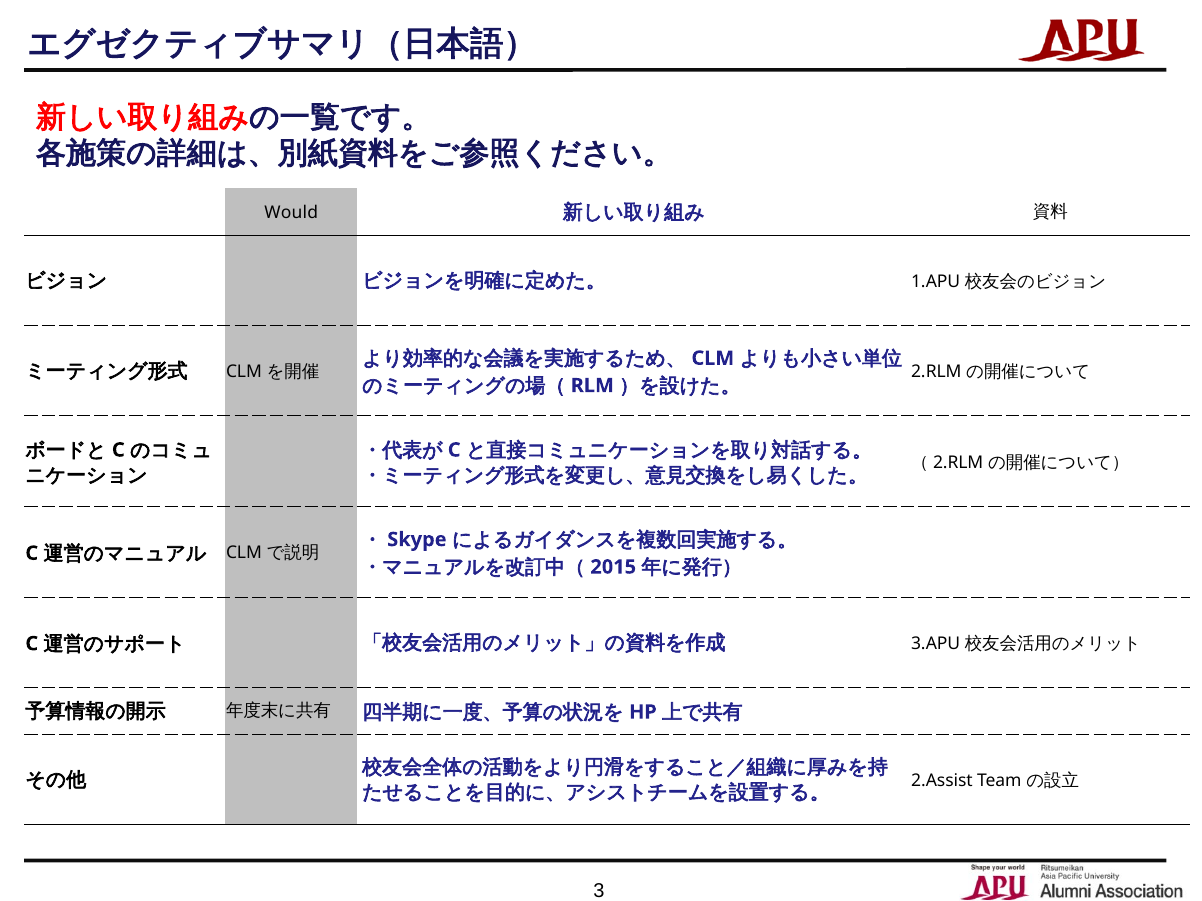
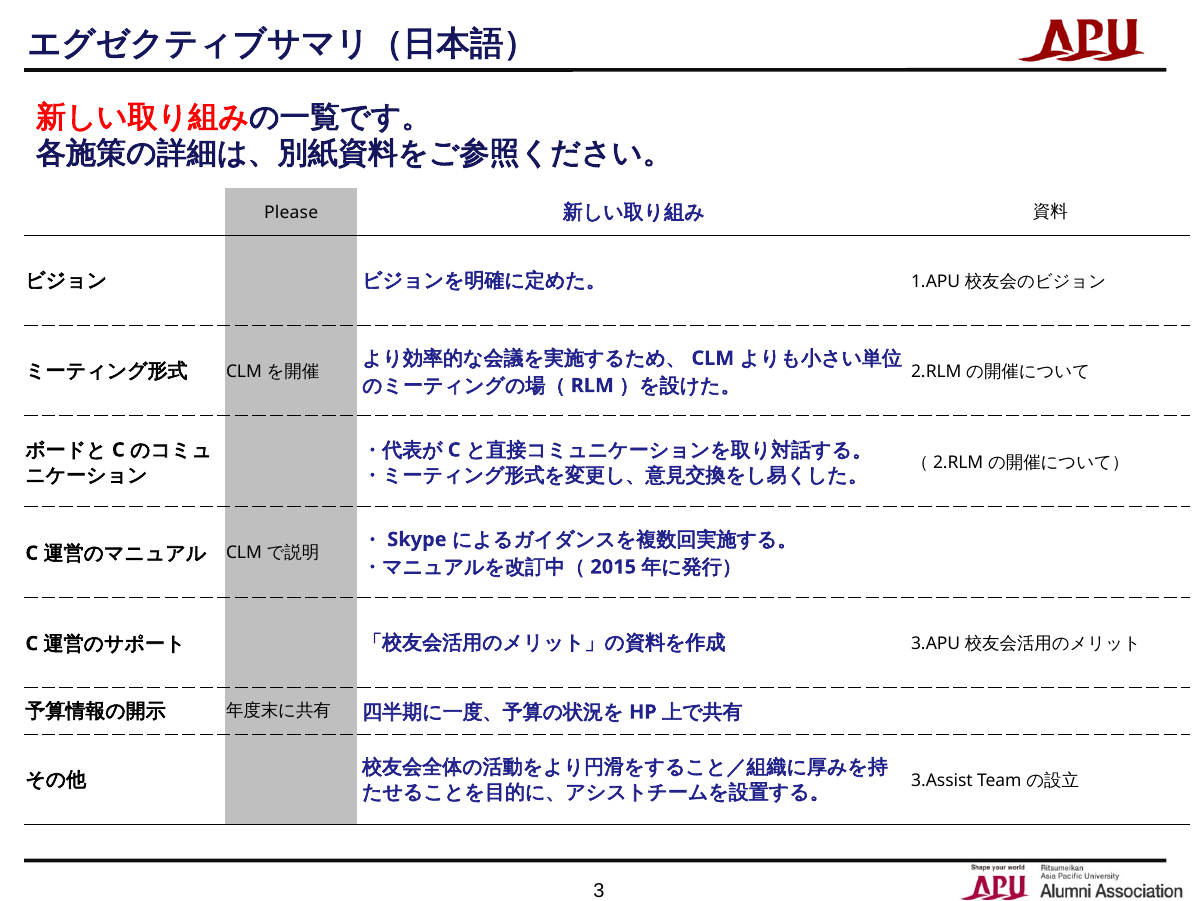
Would: Would -> Please (291, 213)
2.Assist: 2.Assist -> 3.Assist (942, 781)
